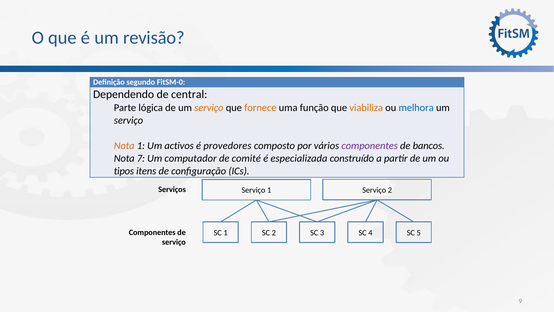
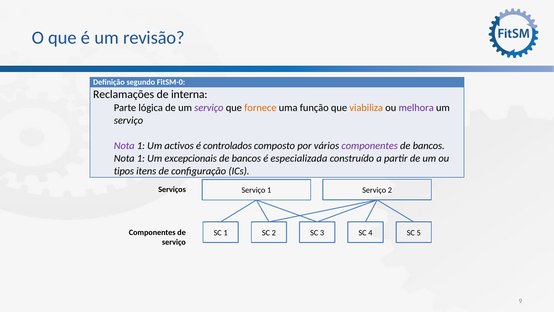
Dependendo: Dependendo -> Reclamações (124, 94)
central: central -> interna (189, 94)
serviço colour: orange -> purple (209, 108)
melhora colour: blue -> purple (416, 108)
Nota colour: orange -> purple (124, 146)
provedores: provedores -> controlados (228, 146)
7: 7 -> 1 (141, 158)
computador: computador -> excepcionais (191, 158)
comité: comité -> bancos (246, 158)
